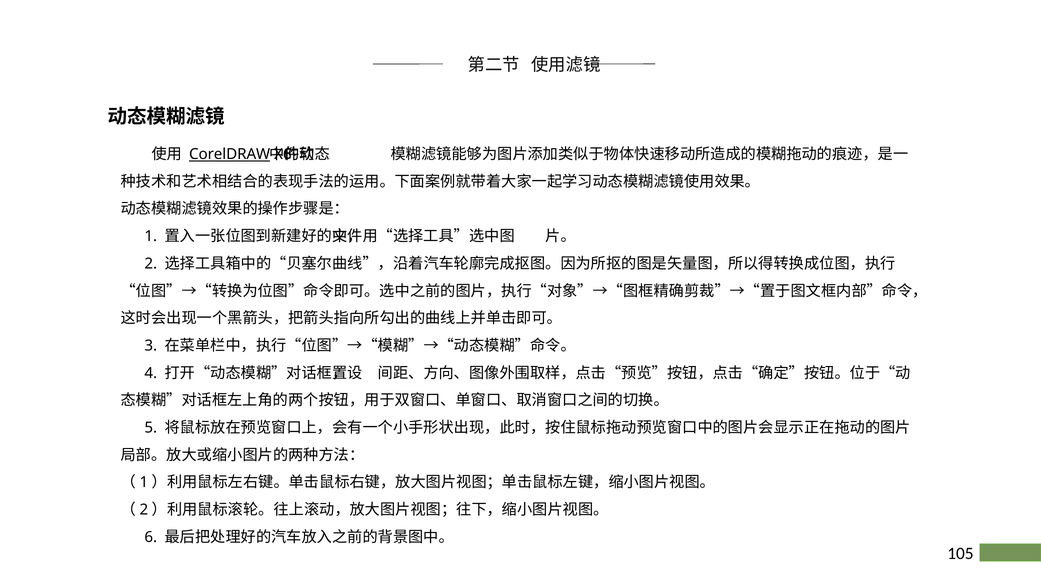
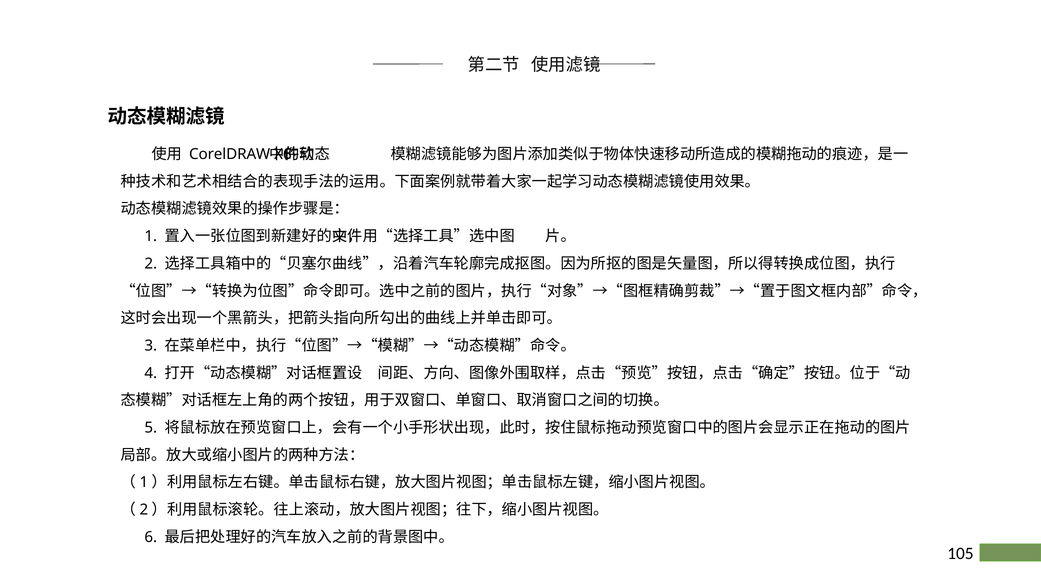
CorelDRAW underline: present -> none (230, 154)
